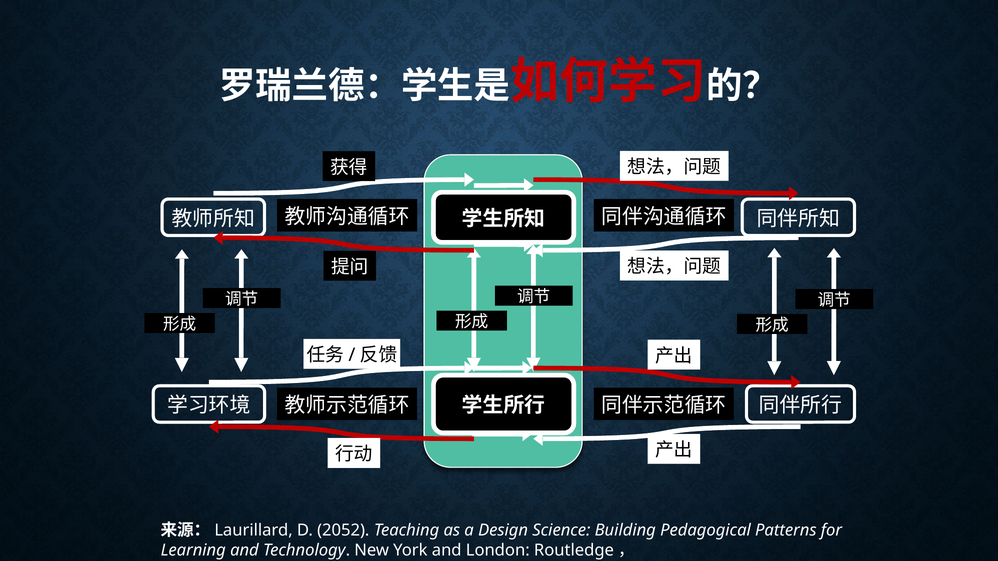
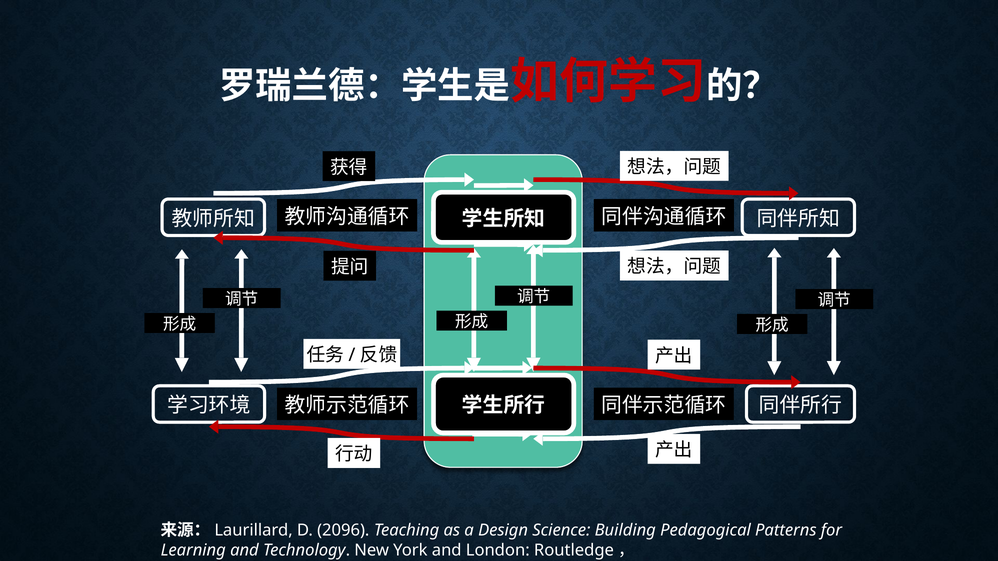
2052: 2052 -> 2096 (343, 531)
